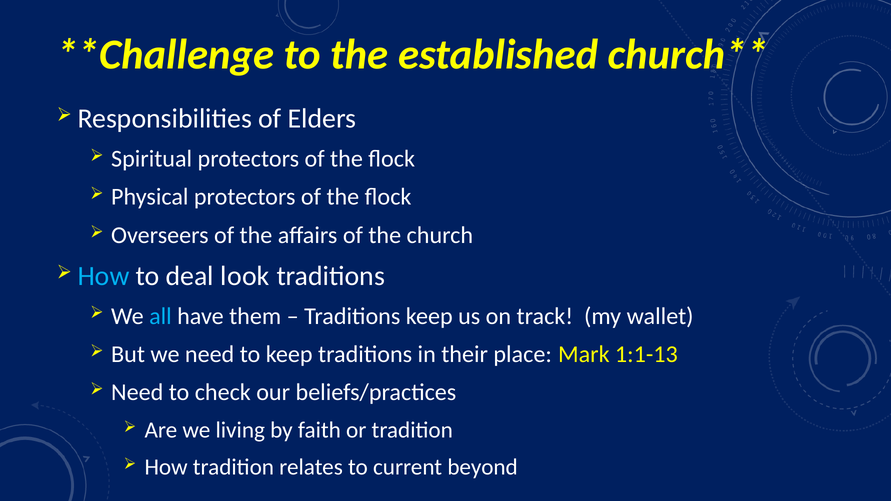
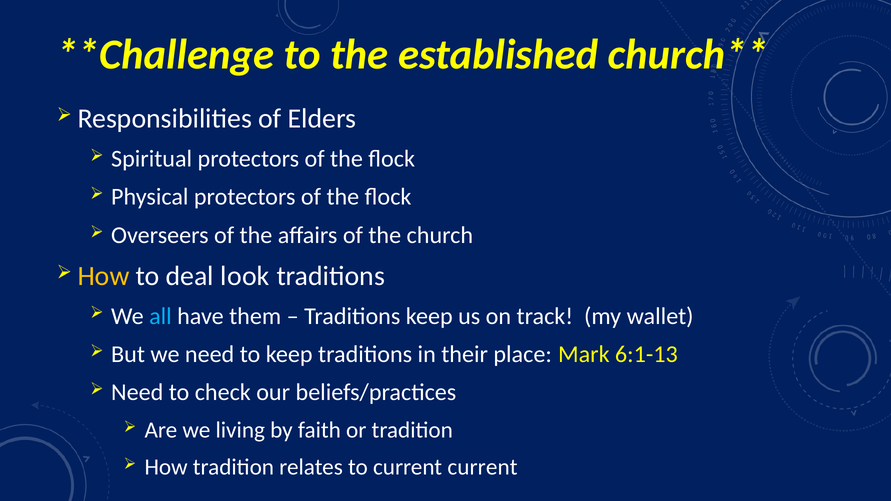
How colour: light blue -> yellow (104, 276)
1:1-13: 1:1-13 -> 6:1-13 (646, 354)
current beyond: beyond -> current (482, 467)
